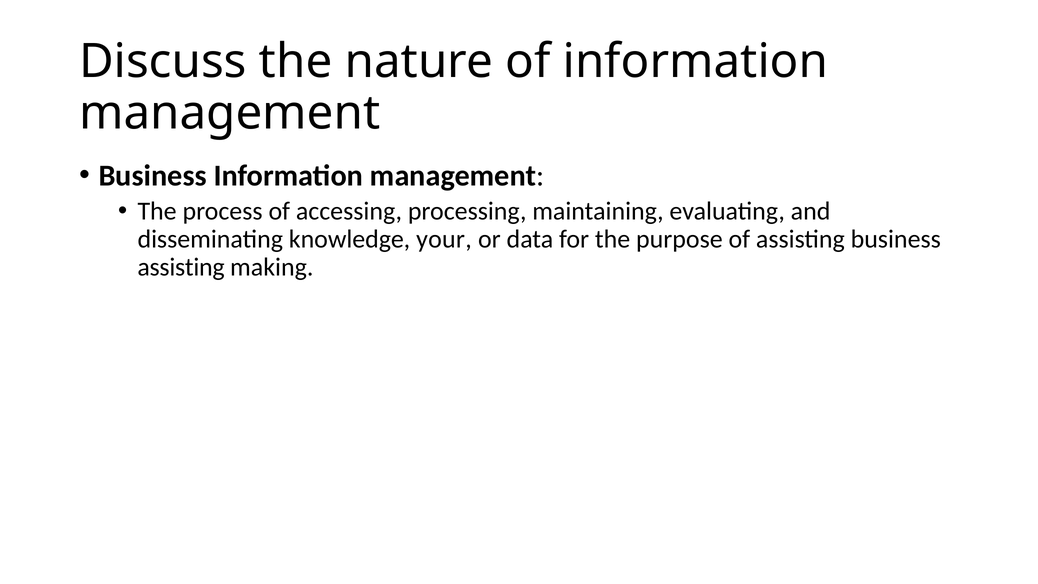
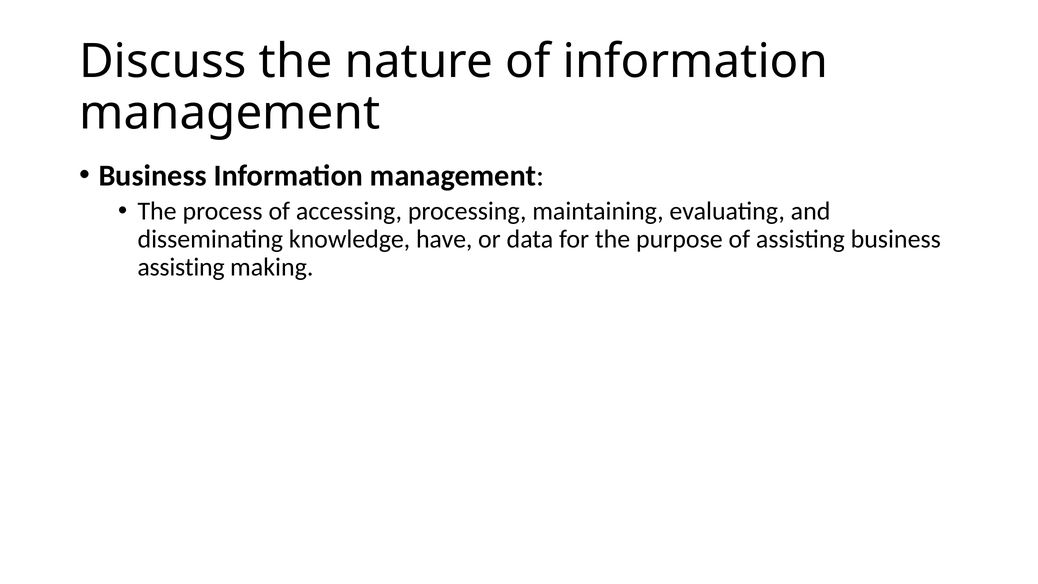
your: your -> have (444, 239)
